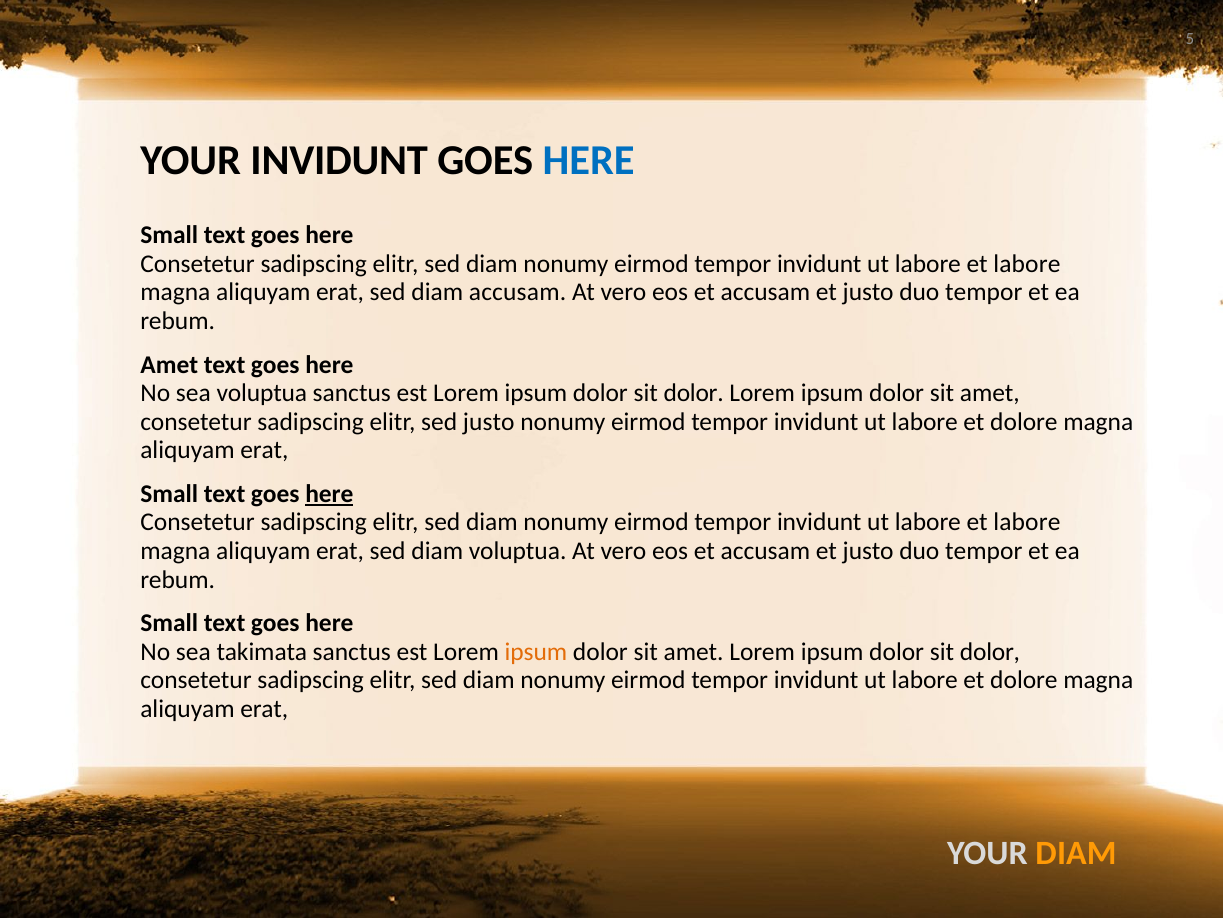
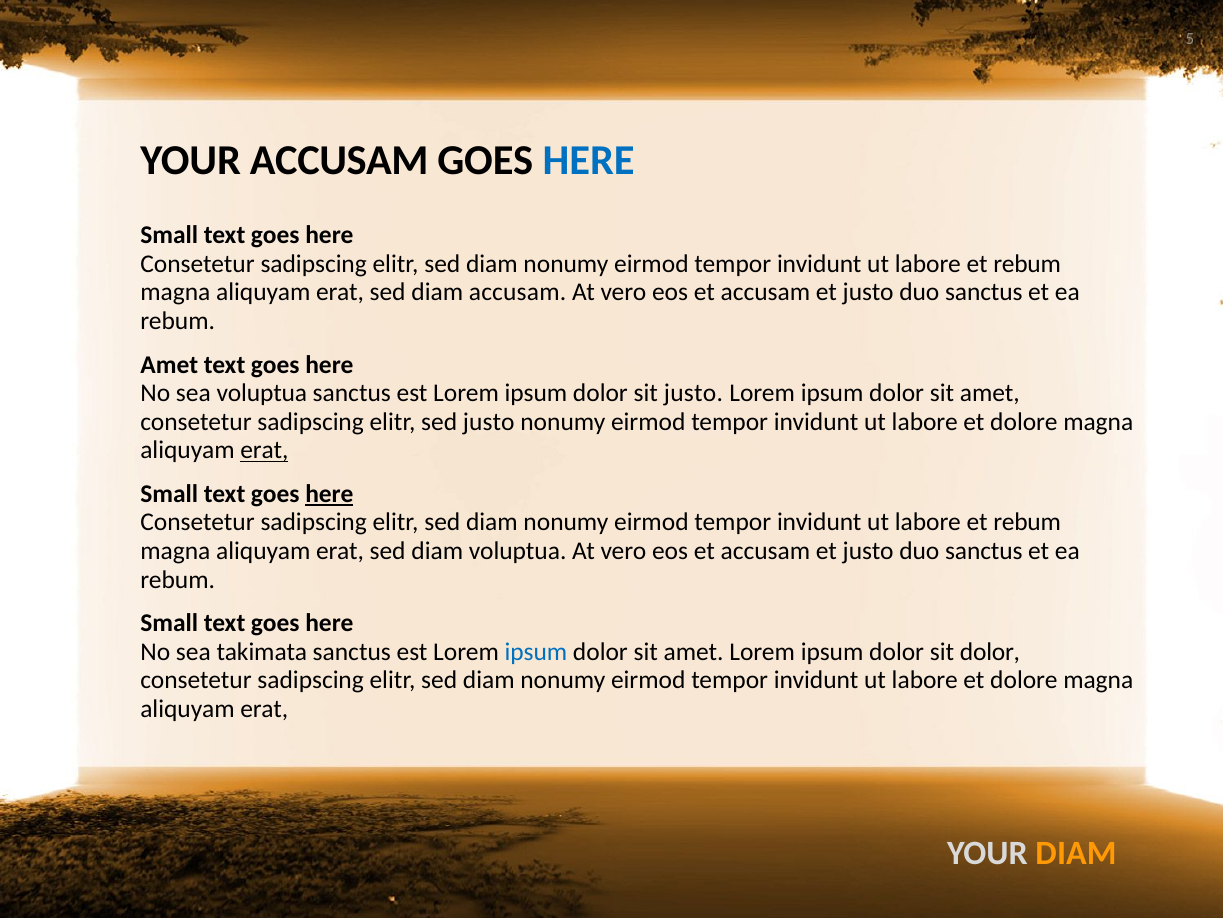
YOUR INVIDUNT: INVIDUNT -> ACCUSAM (339, 161)
labore: labore -> rebum (1027, 264)
tempor: tempor -> sanctus (984, 292)
dolor: dolor -> justo (693, 393)
erat underline: none -> present (264, 450)
labore: labore -> rebum (1027, 522)
tempor: tempor -> sanctus (984, 551)
ipsum colour: orange -> blue (536, 651)
